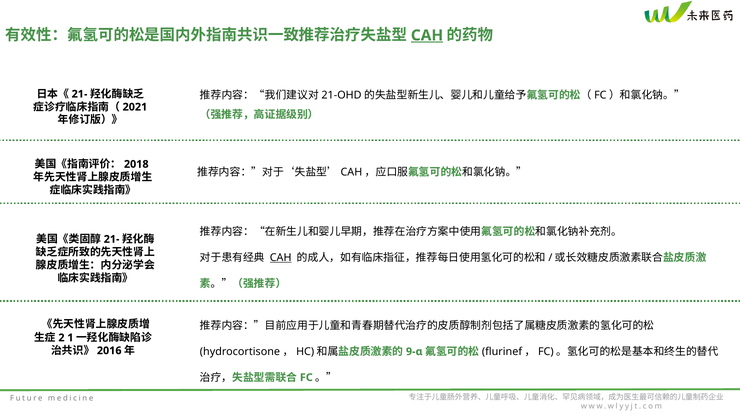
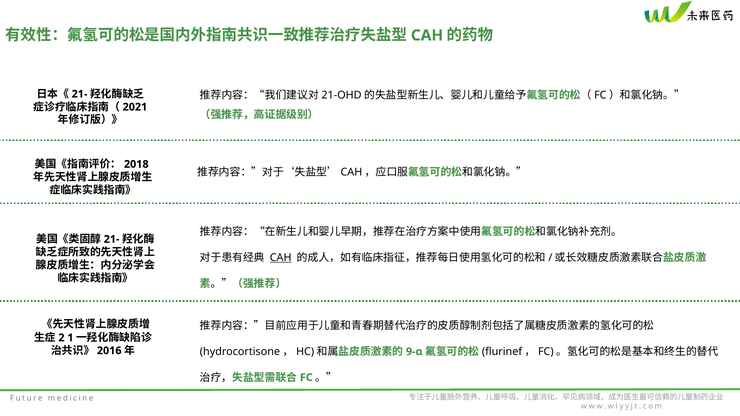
CAH underline: present -> none (427, 35)
